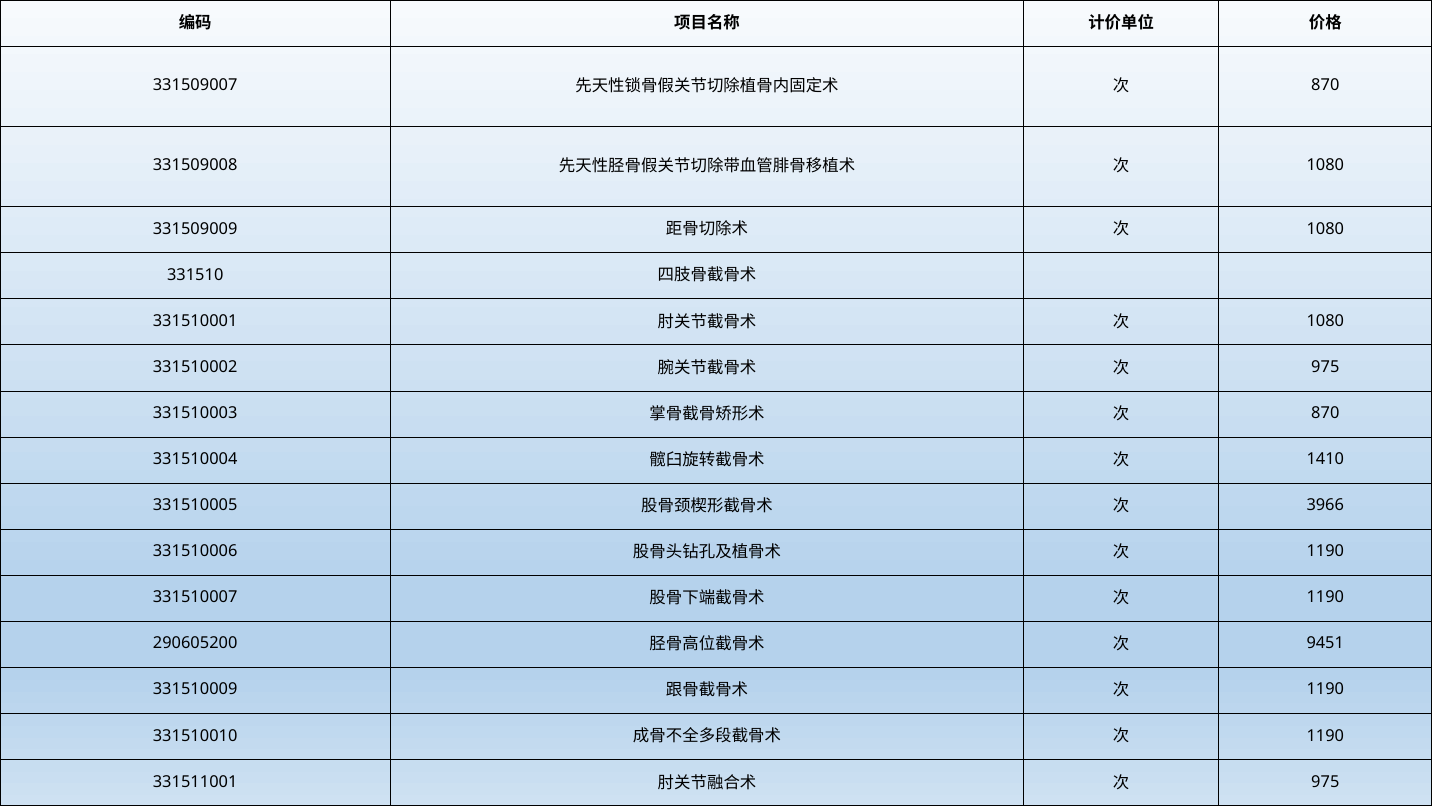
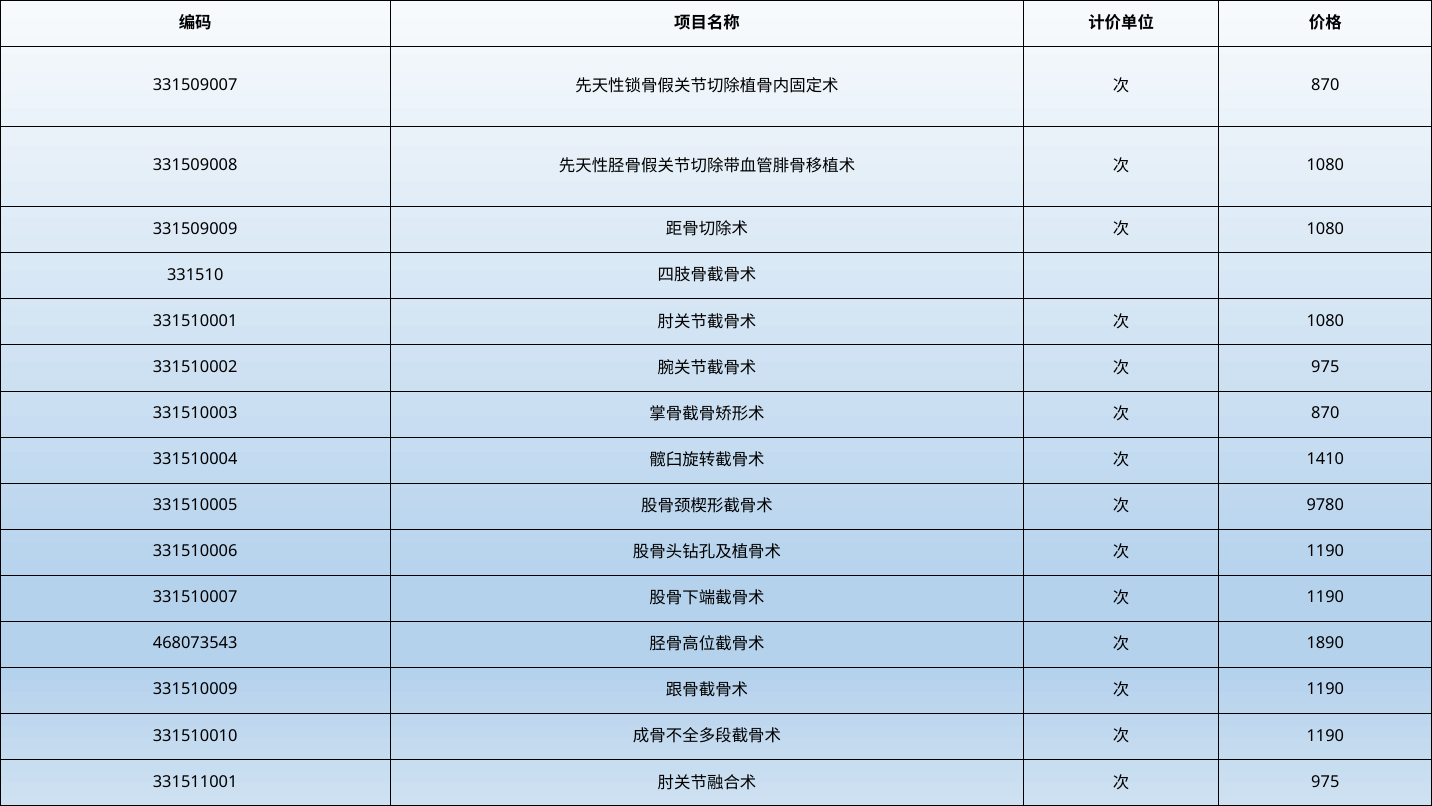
3966: 3966 -> 9780 (1325, 505)
290605200: 290605200 -> 468073543 (195, 643)
9451: 9451 -> 1890 (1325, 643)
